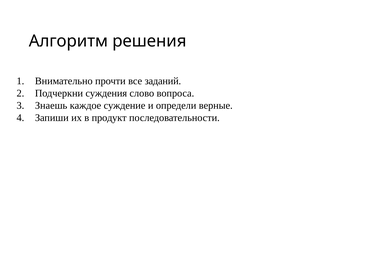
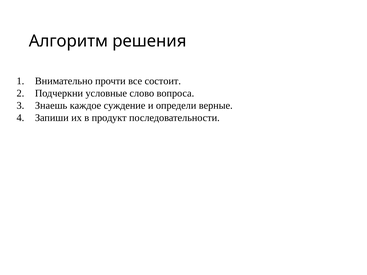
заданий: заданий -> состоит (163, 81)
суждения: суждения -> условные (106, 93)
